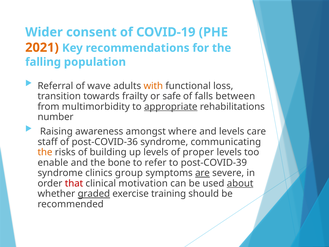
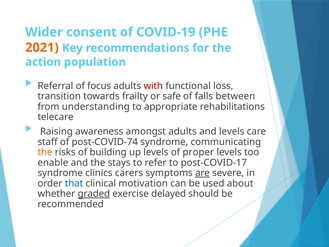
falling: falling -> action (43, 62)
wave: wave -> focus (99, 86)
with colour: orange -> red (153, 86)
multimorbidity: multimorbidity -> understanding (96, 107)
appropriate underline: present -> none (171, 107)
number: number -> telecare (56, 117)
amongst where: where -> adults (183, 131)
post-COVID-36: post-COVID-36 -> post-COVID-74 (105, 142)
bone: bone -> stays (119, 162)
post-COVID-39: post-COVID-39 -> post-COVID-17 (214, 162)
group: group -> carers (129, 173)
that colour: red -> blue (74, 183)
about underline: present -> none (240, 183)
training: training -> delayed (169, 194)
